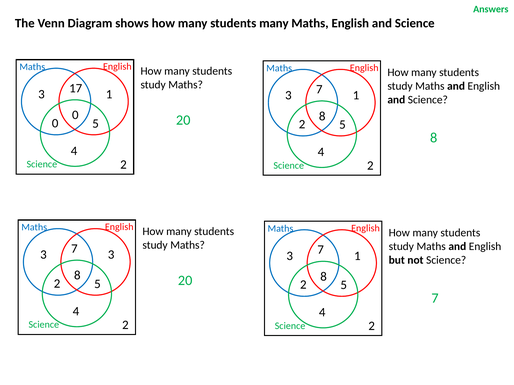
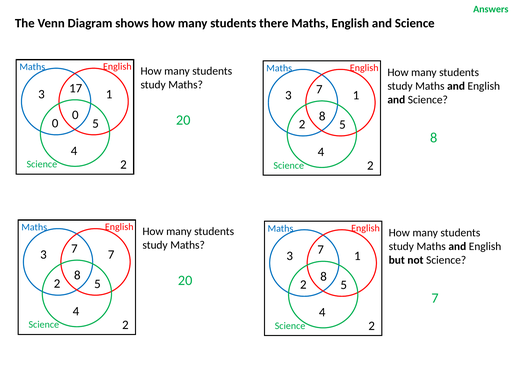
students many: many -> there (274, 23)
3 3: 3 -> 7 (111, 255)
